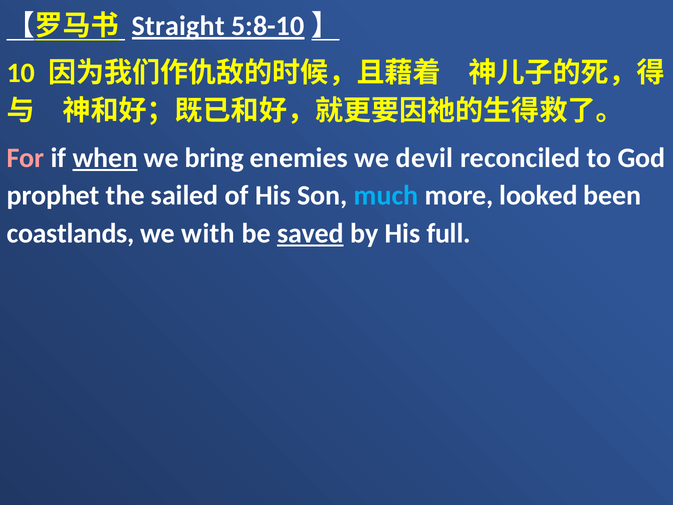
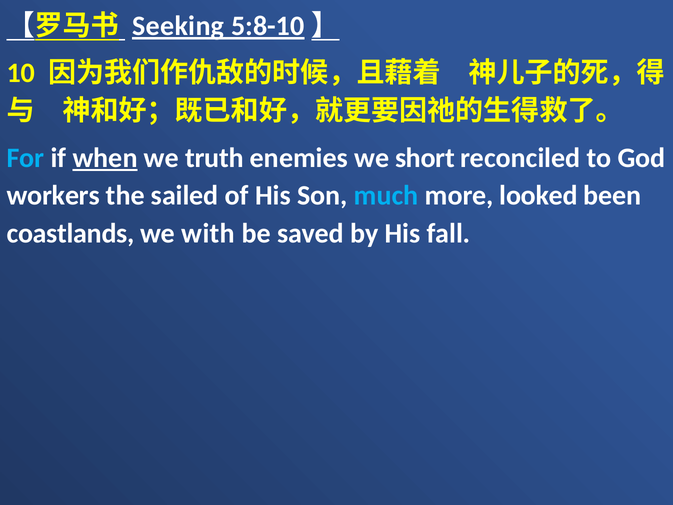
Straight: Straight -> Seeking (178, 26)
For colour: pink -> light blue (26, 158)
bring: bring -> truth (214, 158)
devil: devil -> short (425, 158)
prophet: prophet -> workers (53, 196)
saved underline: present -> none (310, 233)
full: full -> fall (448, 233)
